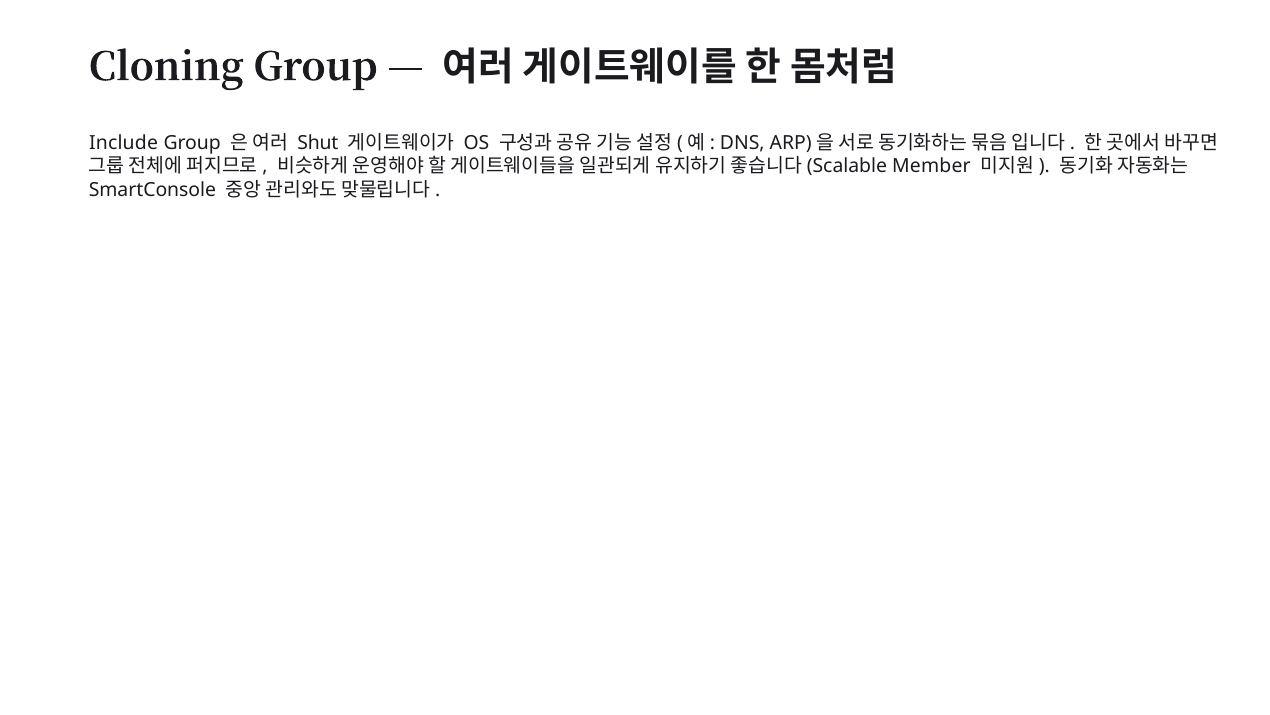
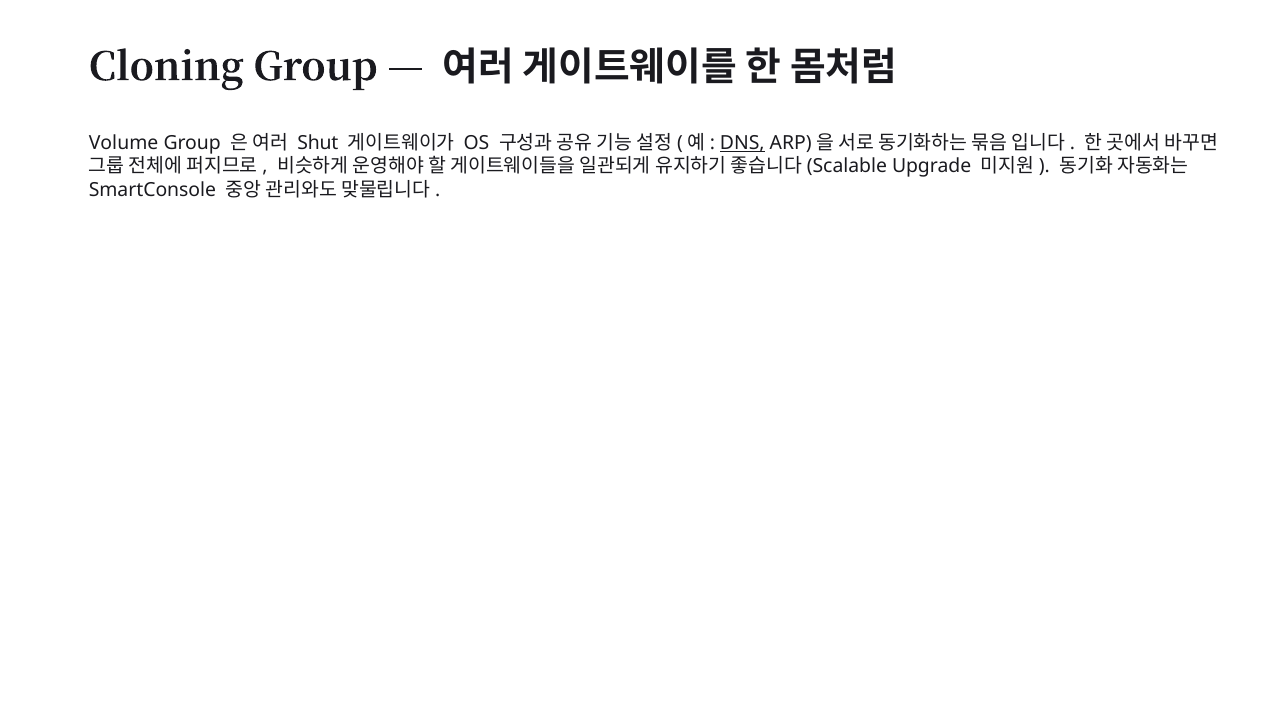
Include: Include -> Volume (124, 143)
DNS underline: none -> present (742, 143)
Member: Member -> Upgrade (932, 166)
